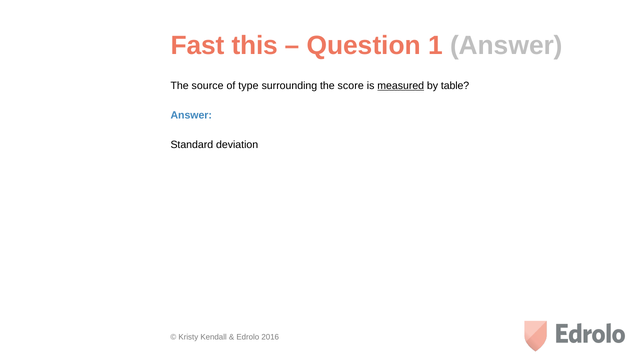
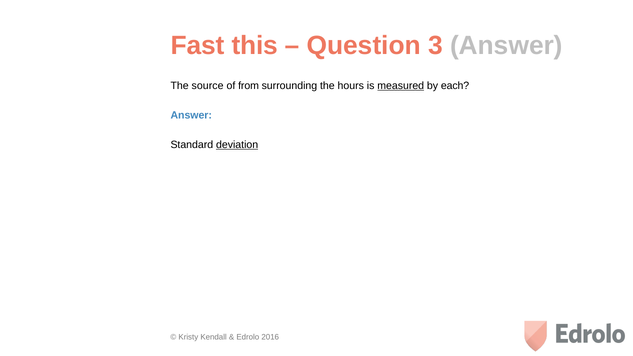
1: 1 -> 3 (435, 46)
type: type -> from (249, 86)
score: score -> hours (351, 86)
table: table -> each (455, 86)
deviation underline: none -> present (237, 145)
